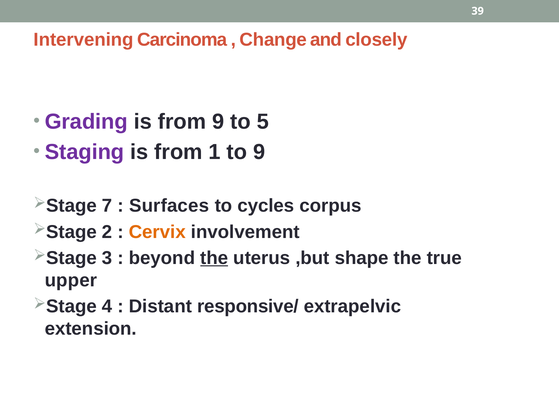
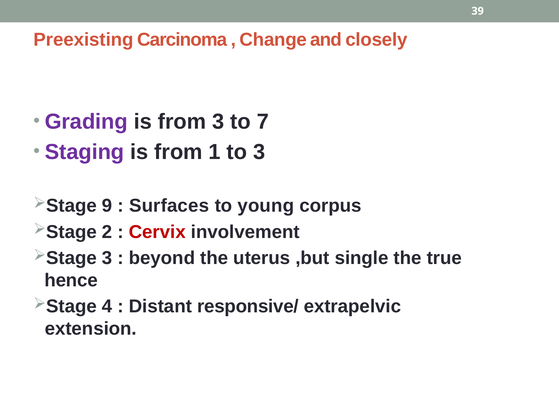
Intervening: Intervening -> Preexisting (84, 40)
from 9: 9 -> 3 (218, 122)
5: 5 -> 7 (263, 122)
to 9: 9 -> 3 (259, 152)
7: 7 -> 9 (107, 206)
cycles: cycles -> young (266, 206)
Cervix colour: orange -> red (157, 232)
the underline: present -> none (214, 258)
shape: shape -> single (362, 258)
upper: upper -> hence (71, 280)
